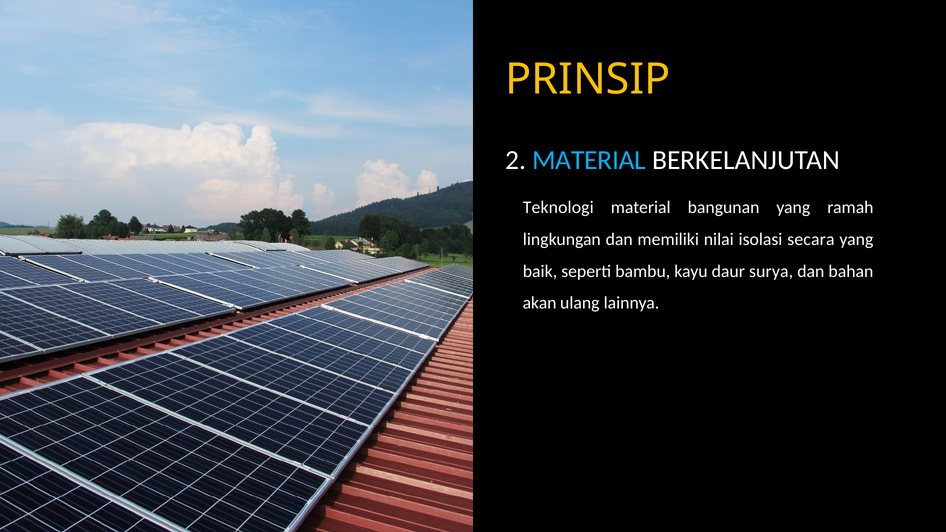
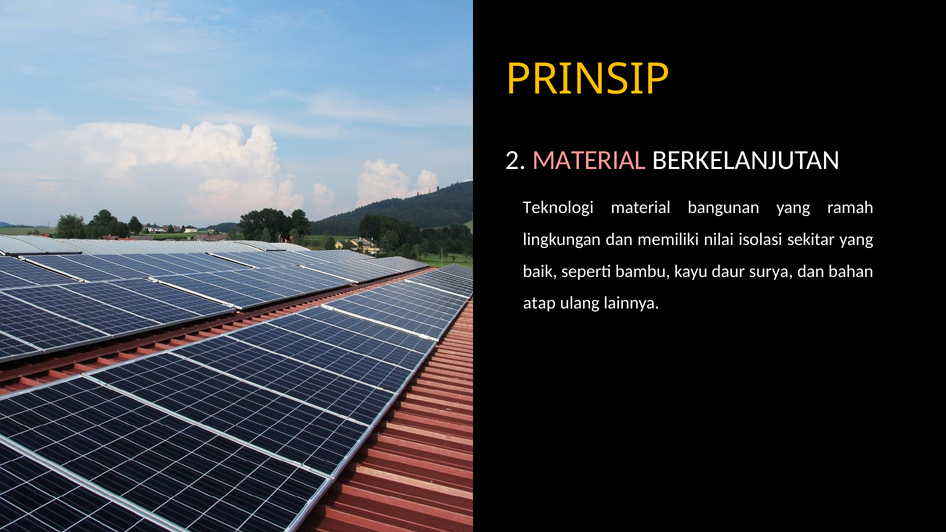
MATERIAL colour: light blue -> pink (589, 160)
secara: secara -> sekitar (811, 239)
akan: akan -> atap (539, 303)
